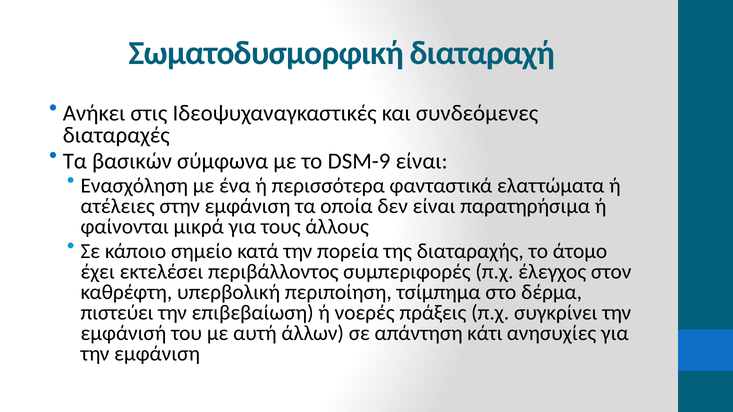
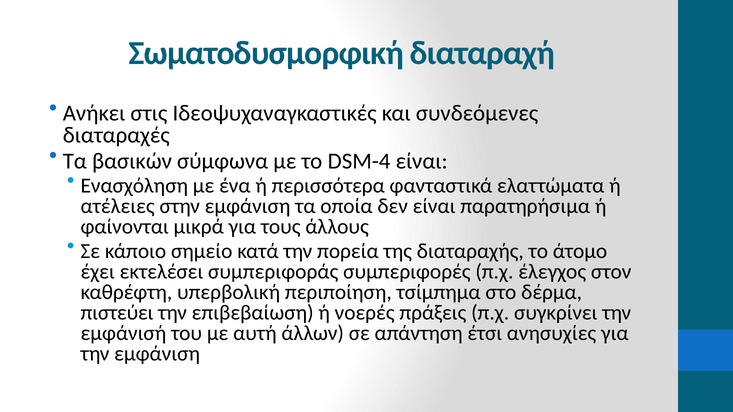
DSM-9: DSM-9 -> DSM-4 (359, 161)
περιβάλλοντος: περιβάλλοντος -> συμπεριφοράς (273, 272)
κάτι: κάτι -> έτσι (485, 333)
